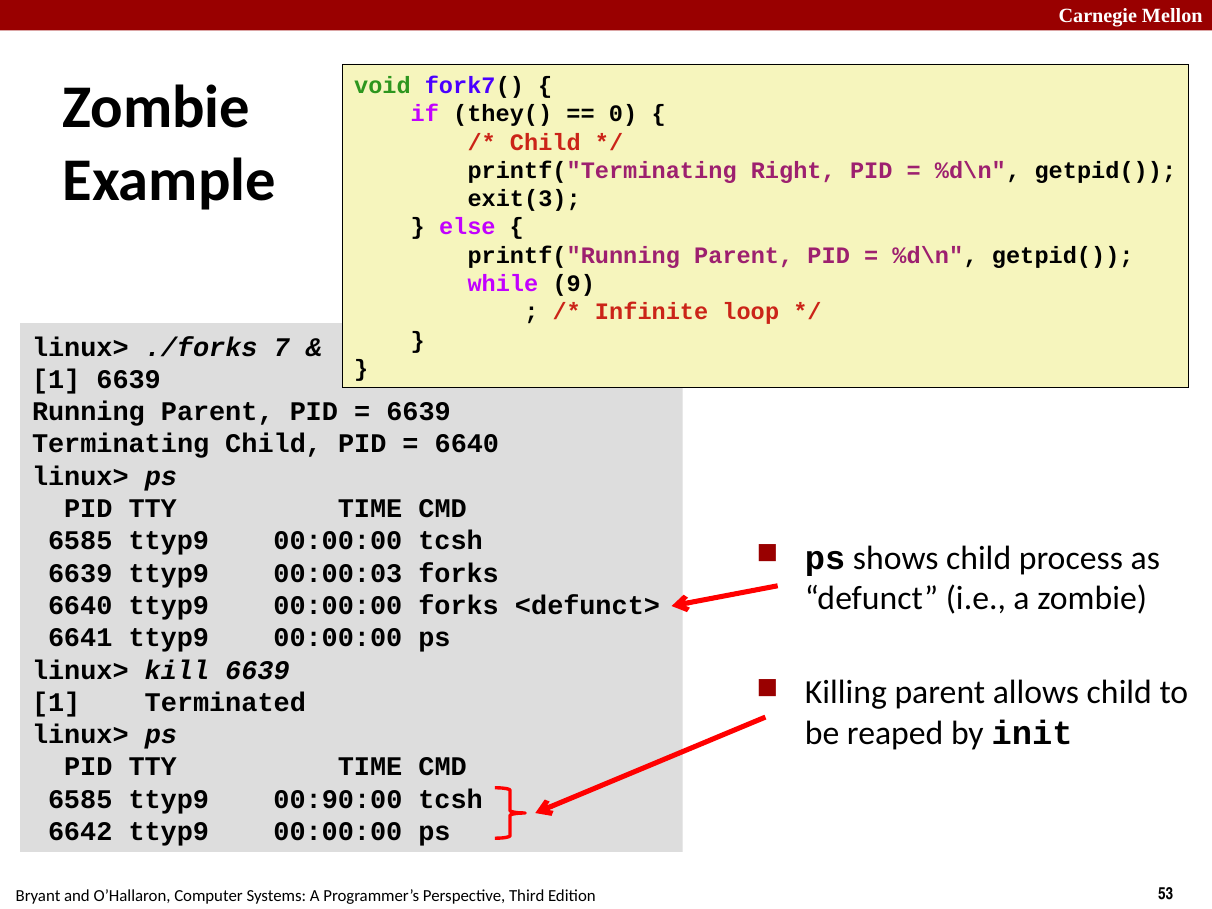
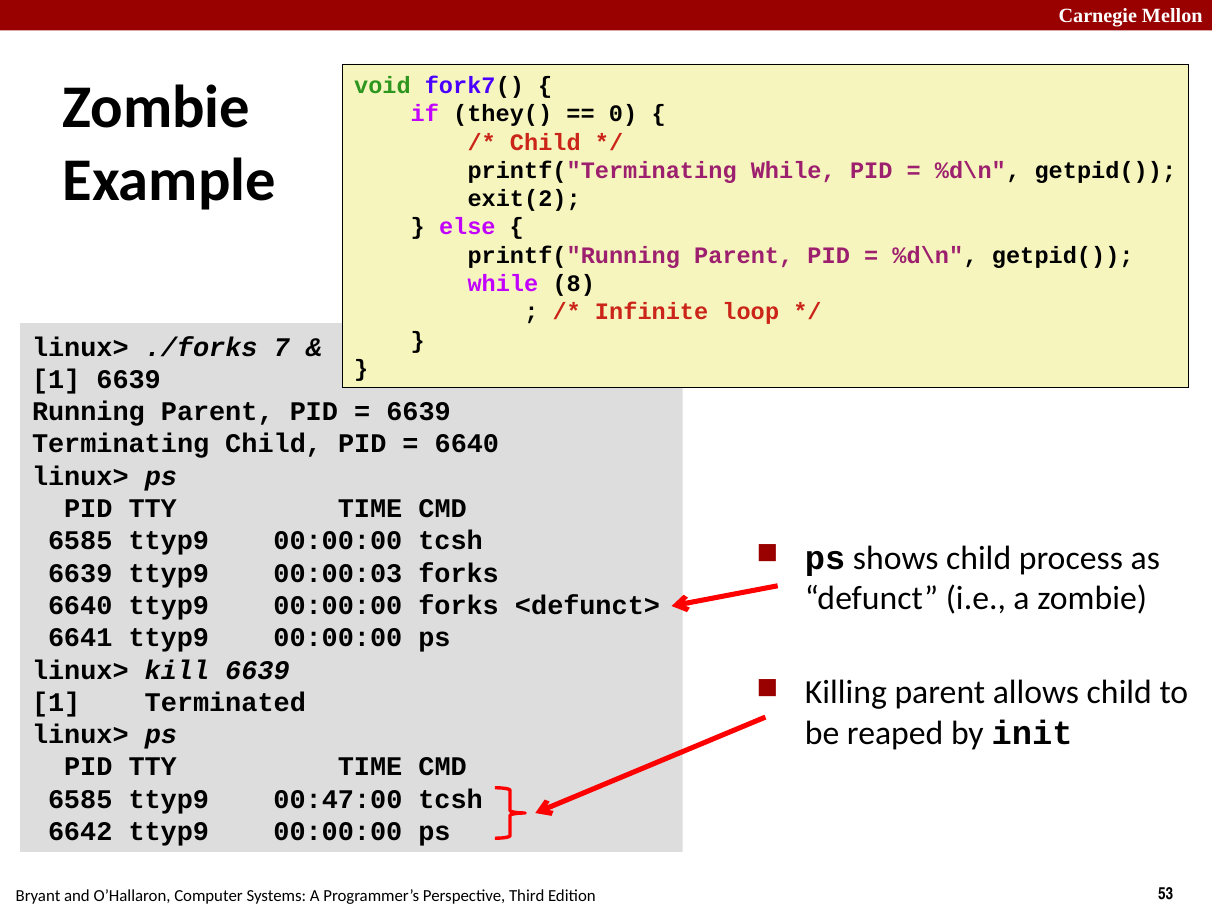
printf("Terminating Right: Right -> While (793, 171)
exit(3: exit(3 -> exit(2 (524, 199)
9: 9 -> 8 (574, 284)
00:90:00: 00:90:00 -> 00:47:00 (338, 799)
